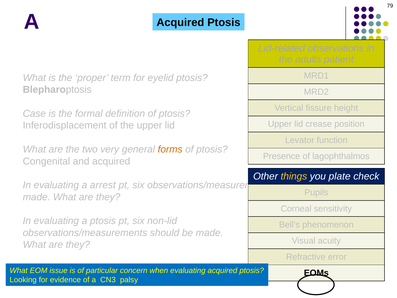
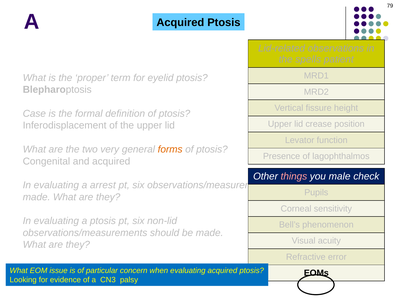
adults: adults -> spells (308, 59)
things colour: yellow -> pink (294, 176)
plate: plate -> male (340, 176)
